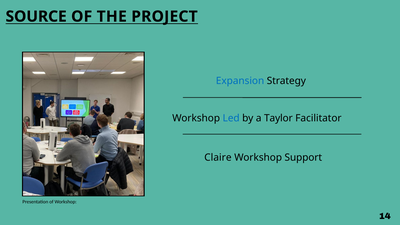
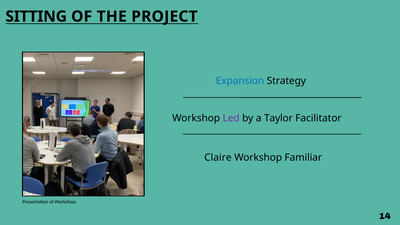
SOURCE: SOURCE -> SITTING (36, 16)
Led colour: blue -> purple (231, 118)
Support: Support -> Familiar (303, 158)
